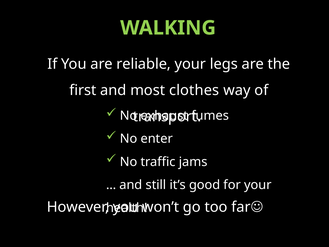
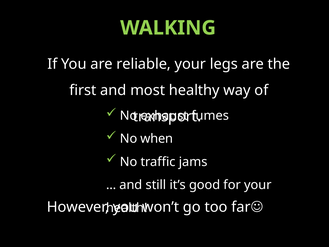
clothes: clothes -> healthy (194, 90)
enter: enter -> when (157, 139)
